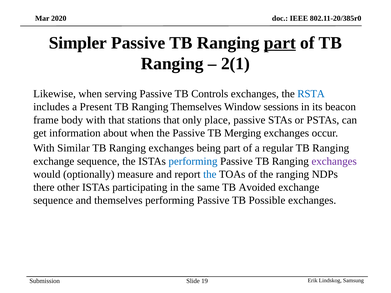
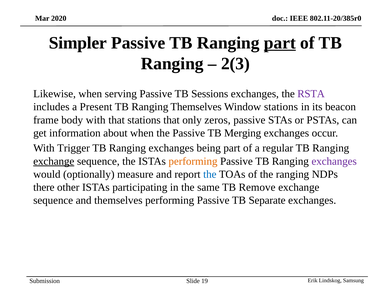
2(1: 2(1 -> 2(3 (235, 64)
Controls: Controls -> Sessions (210, 94)
RSTA colour: blue -> purple (311, 94)
Window sessions: sessions -> stations (281, 107)
place: place -> zeros (217, 120)
Similar: Similar -> Trigger (74, 148)
exchange underline: none -> present (54, 161)
performing colour: blue -> orange (193, 161)
Avoided: Avoided -> Remove (257, 187)
Possible: Possible -> Separate (267, 200)
